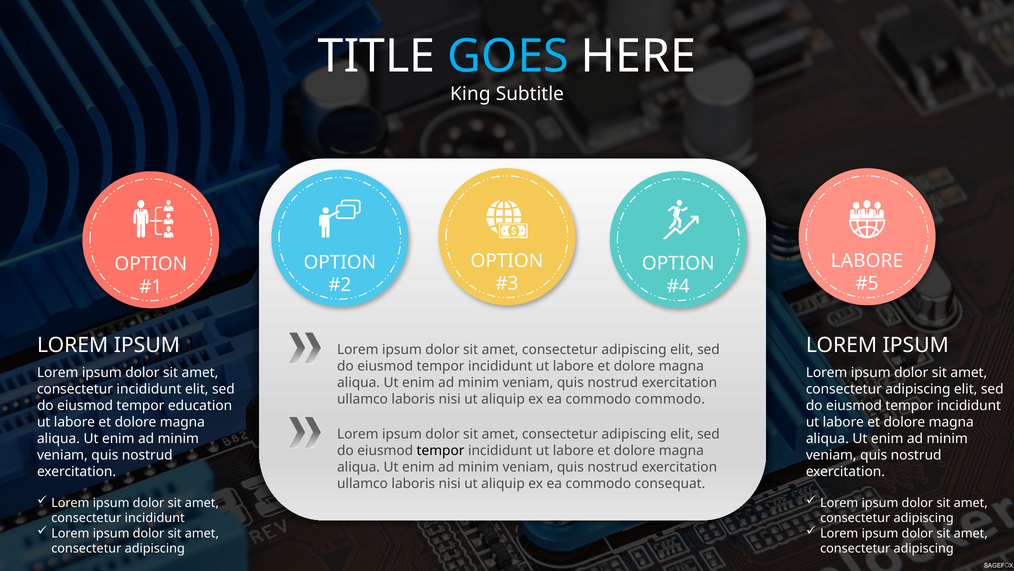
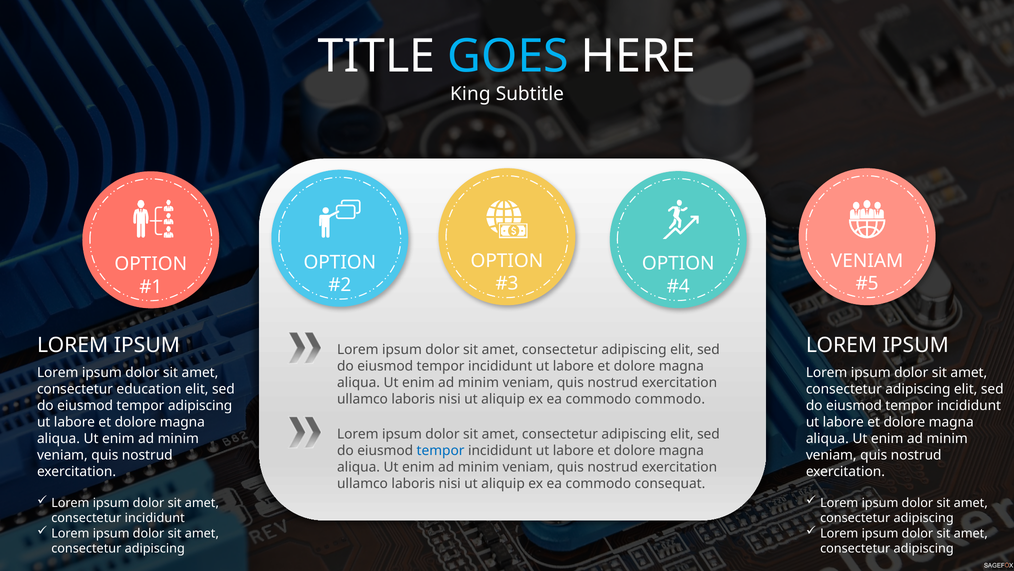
LABORE: LABORE -> VENIAM (867, 261)
incididunt: incididunt -> education (149, 389)
tempor education: education -> adipiscing (200, 405)
tempor colour: black -> blue (441, 450)
